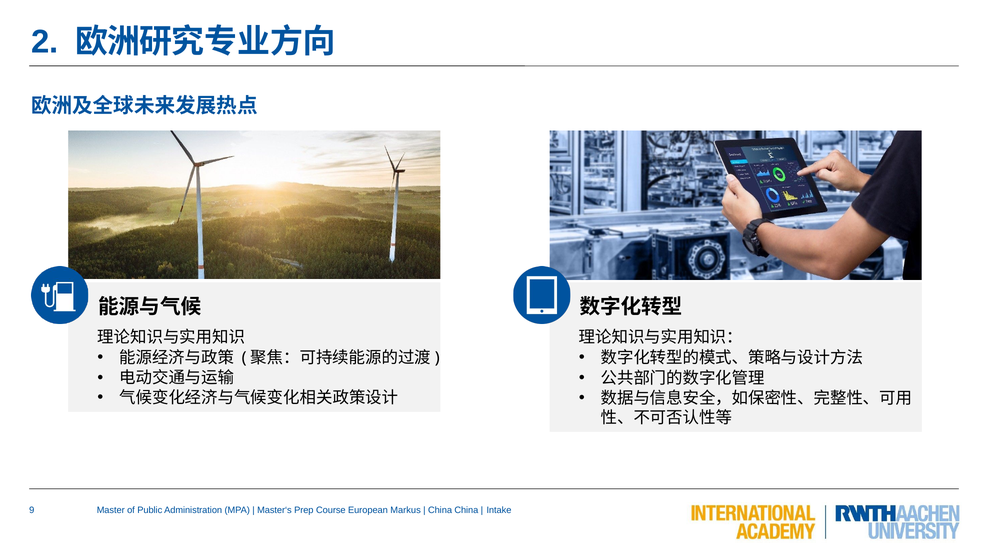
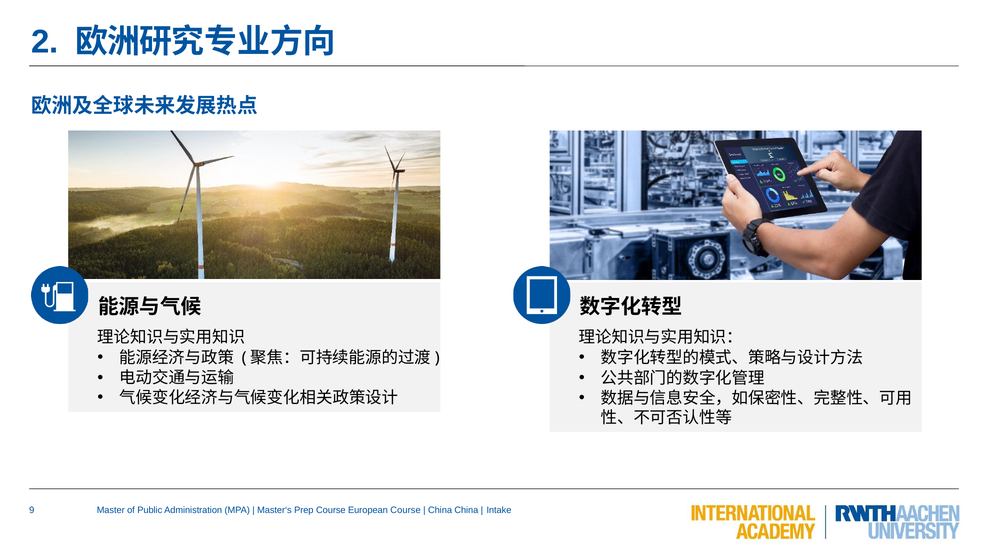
European Markus: Markus -> Course (406, 510)
